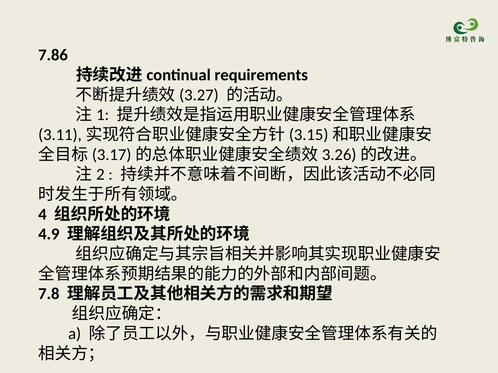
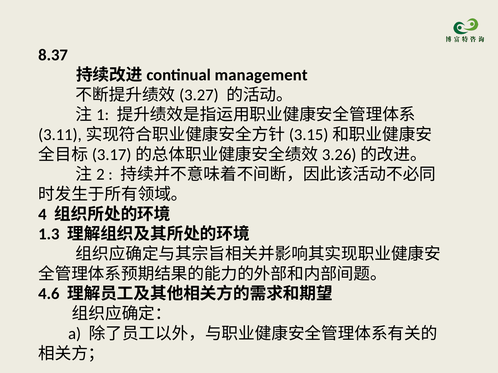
7.86: 7.86 -> 8.37 (53, 55)
requirements: requirements -> management (261, 75)
4.9: 4.9 -> 1.3 (49, 234)
7.8: 7.8 -> 4.6 (49, 294)
